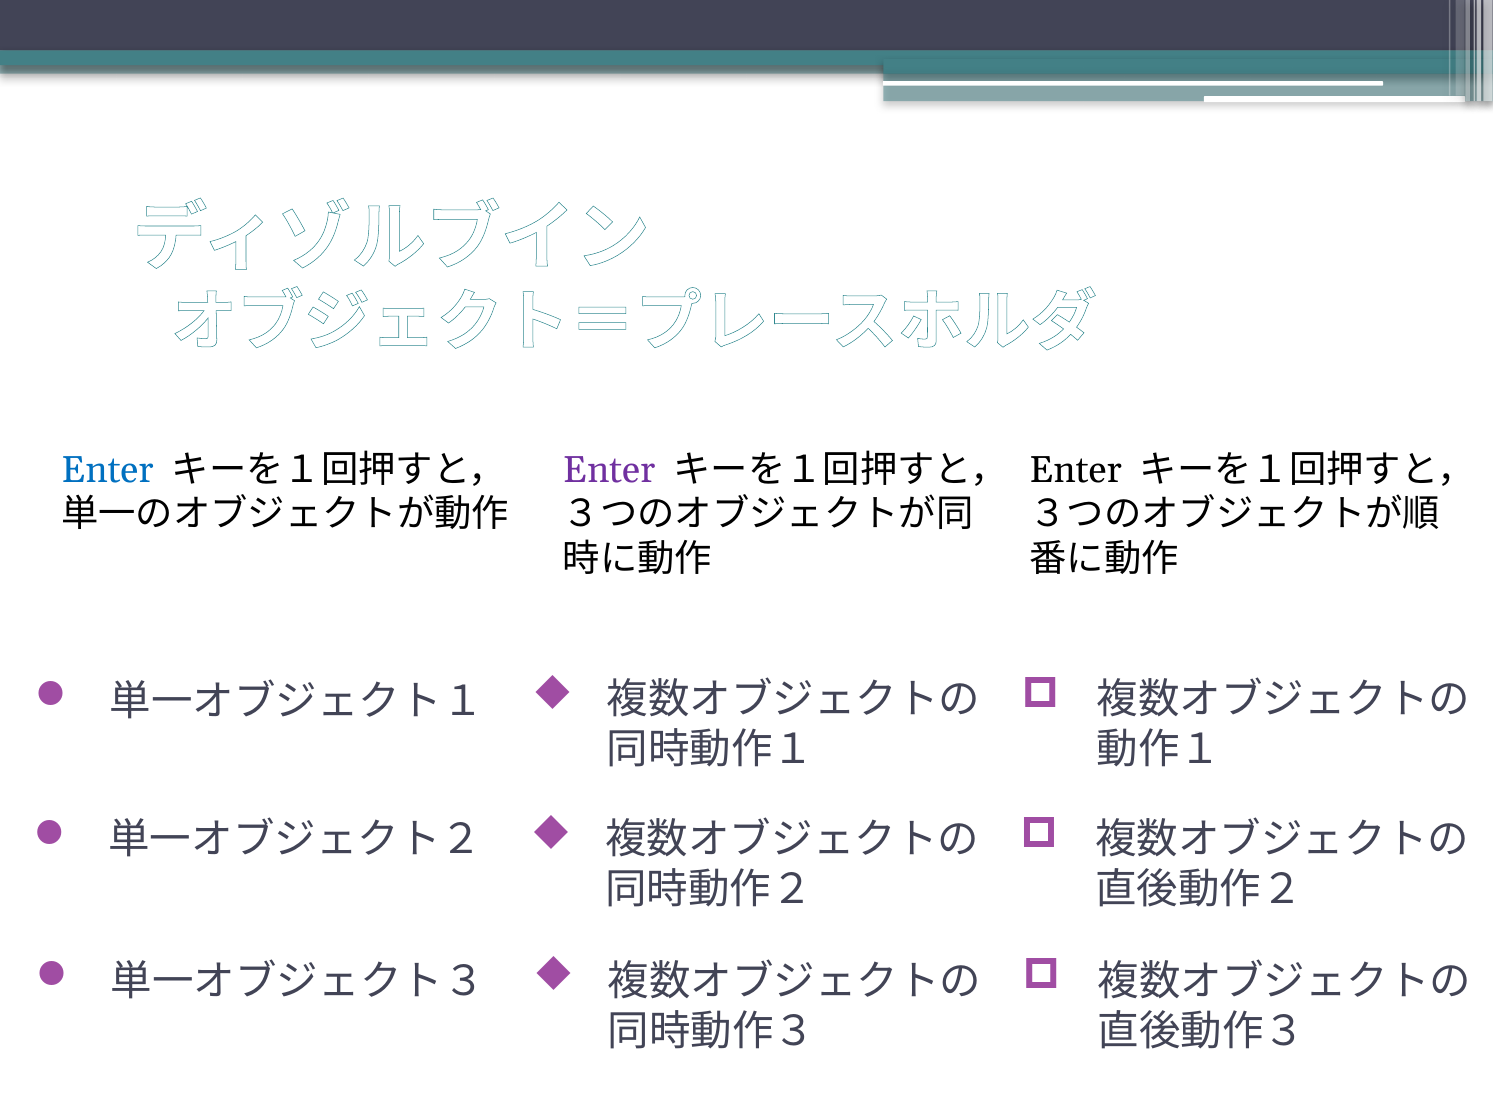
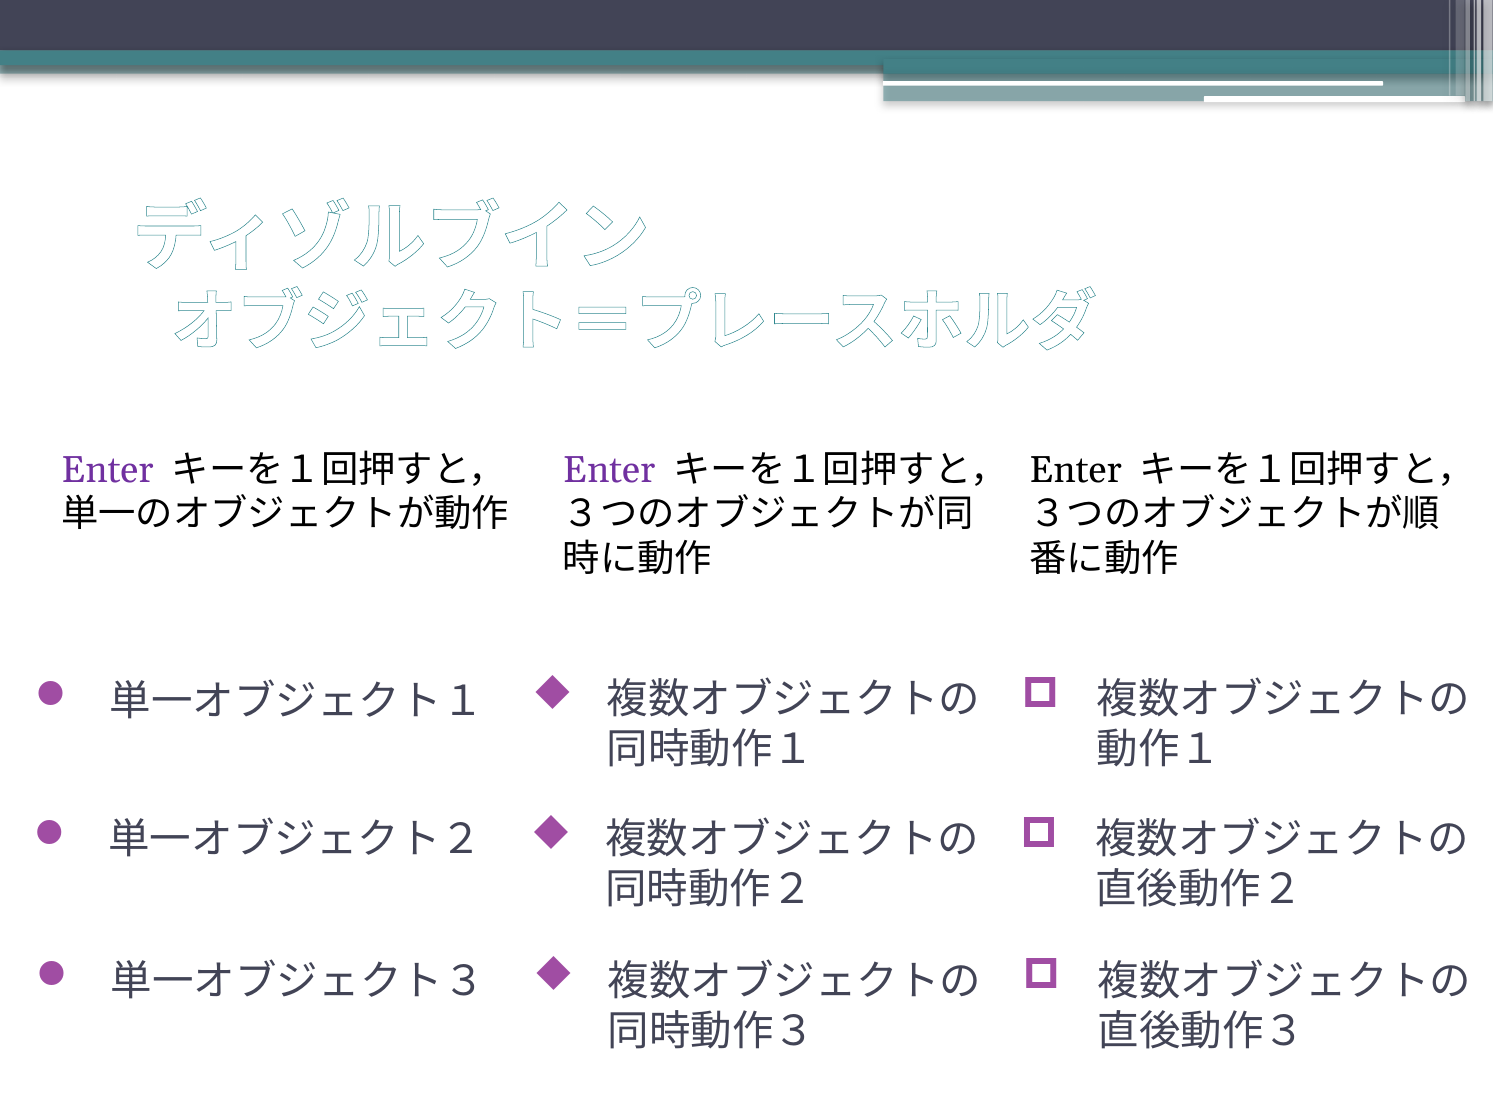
Enter colour: blue -> purple (107, 470)
